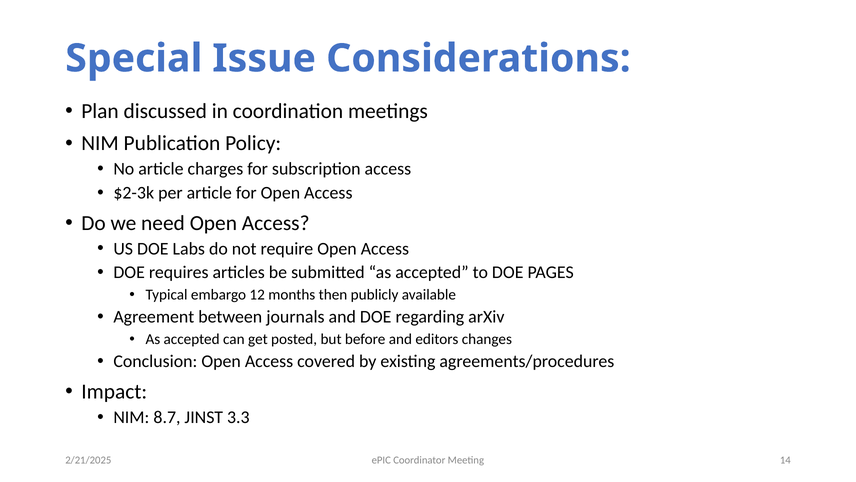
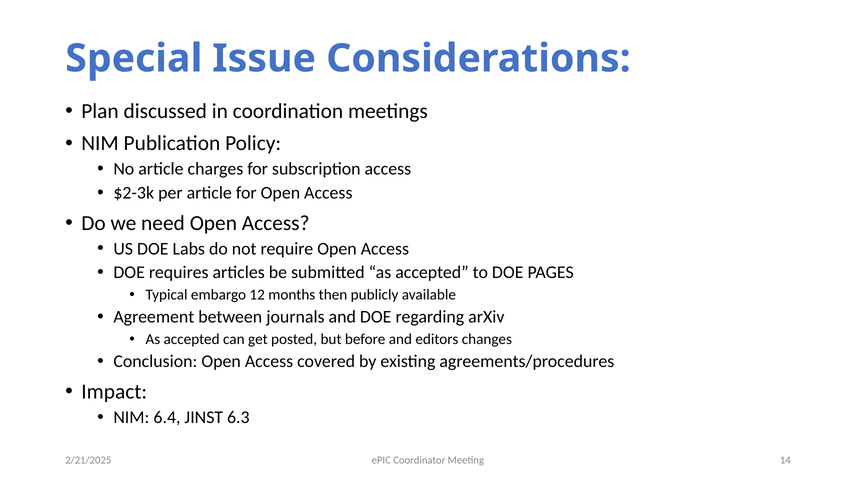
8.7: 8.7 -> 6.4 (167, 417)
3.3: 3.3 -> 6.3 (238, 417)
